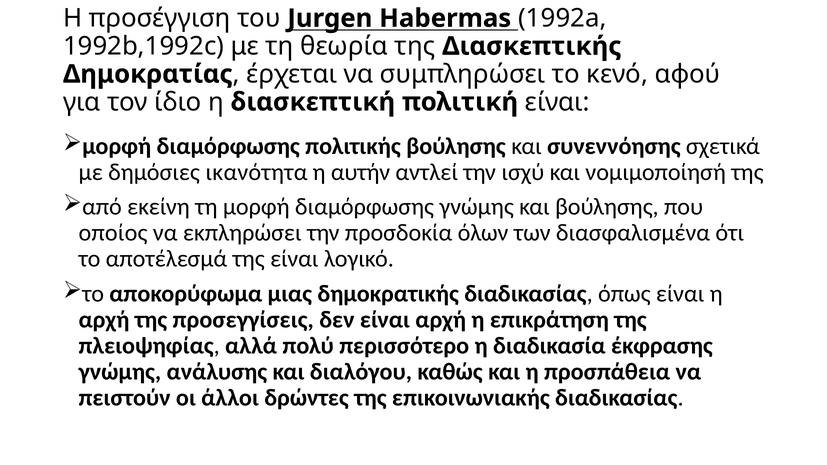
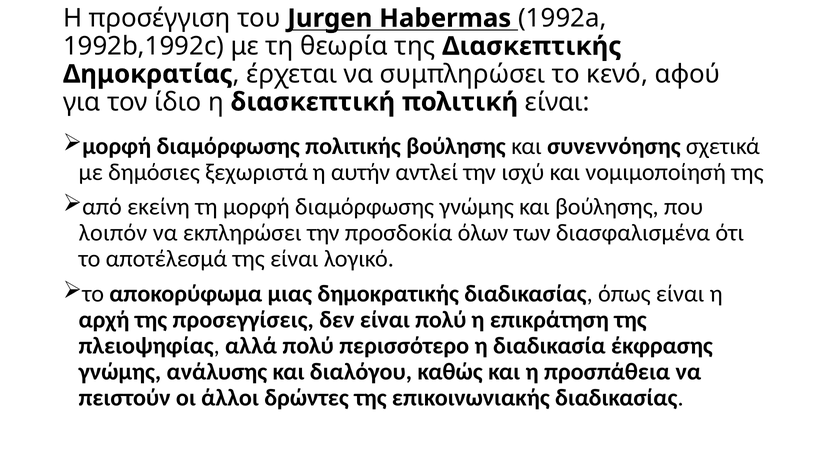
ικανότητα: ικανότητα -> ξεχωριστά (257, 172)
οποίος: οποίος -> λοιπόν (113, 233)
είναι αρχή: αρχή -> πολύ (441, 320)
